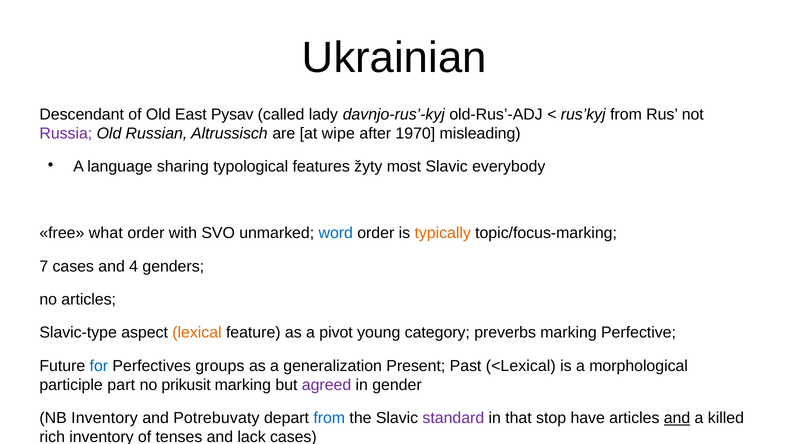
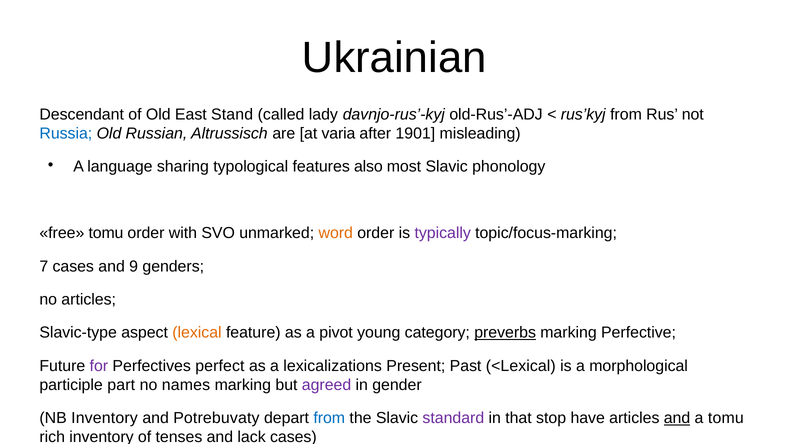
Pysav: Pysav -> Stand (232, 114)
Russia colour: purple -> blue (66, 134)
wipe: wipe -> varia (338, 134)
1970: 1970 -> 1901 (415, 134)
žyty: žyty -> also (368, 167)
everybody: everybody -> phonology (509, 167)
free what: what -> tomu (106, 233)
word colour: blue -> orange (336, 233)
typically colour: orange -> purple (443, 233)
4: 4 -> 9 (134, 266)
preverbs underline: none -> present (505, 333)
for colour: blue -> purple (99, 366)
groups: groups -> perfect (220, 366)
generalization: generalization -> lexicalizations (333, 366)
prikusit: prikusit -> names (186, 385)
a killed: killed -> tomu (726, 418)
